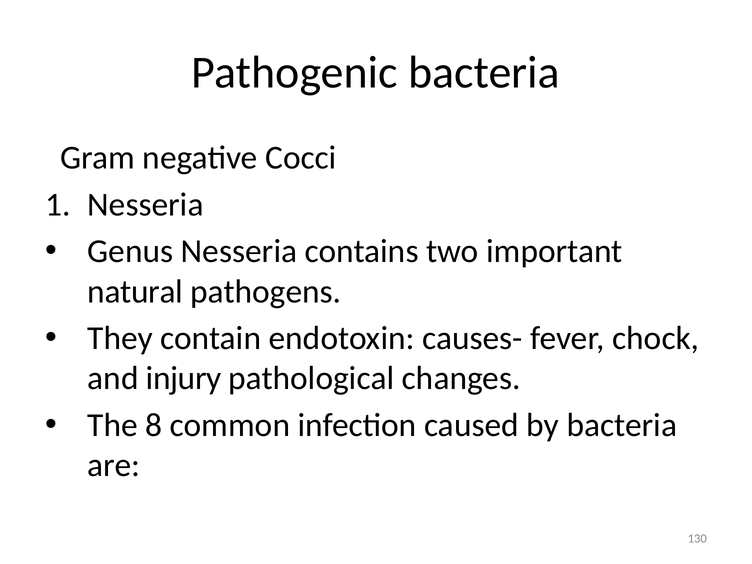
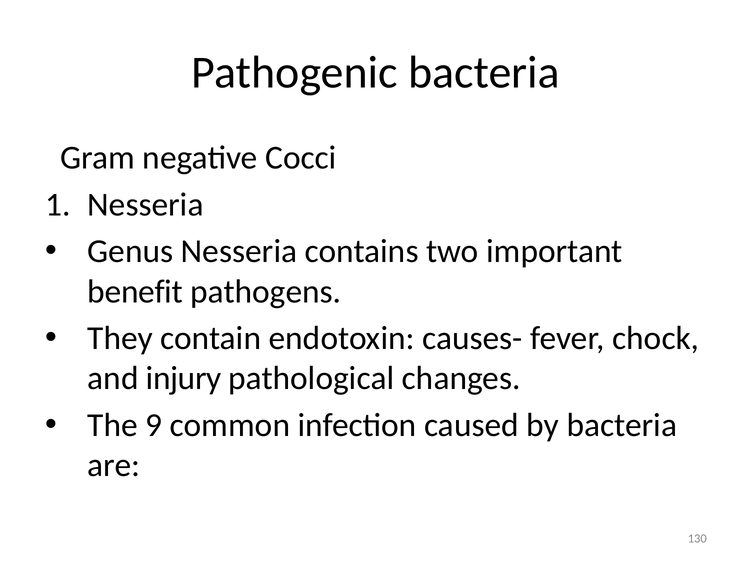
natural: natural -> benefit (135, 291)
8: 8 -> 9 (154, 425)
